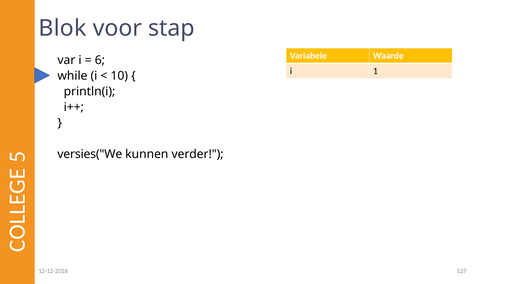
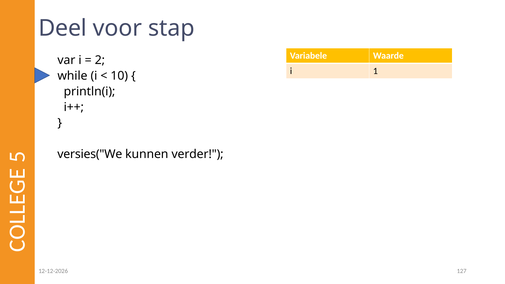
Blok: Blok -> Deel (63, 28)
6: 6 -> 2 (100, 60)
